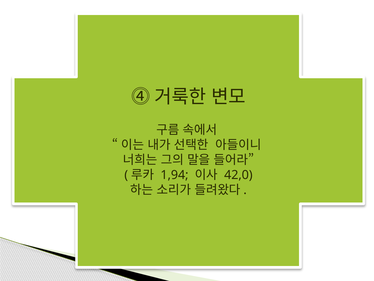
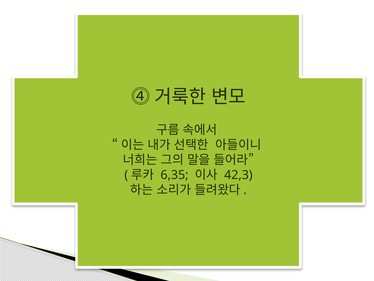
1,94: 1,94 -> 6,35 (174, 175)
42,0: 42,0 -> 42,3 (238, 175)
